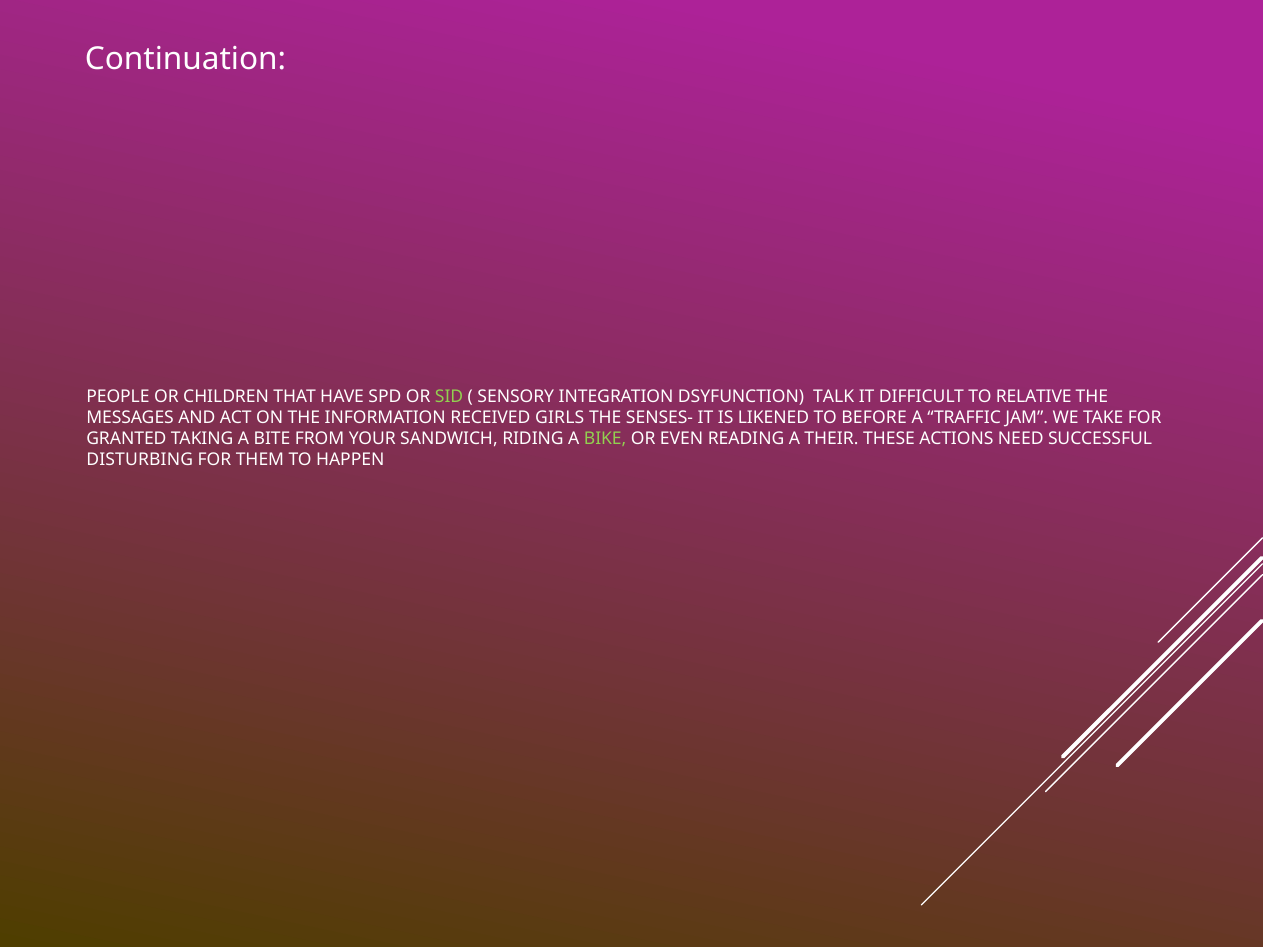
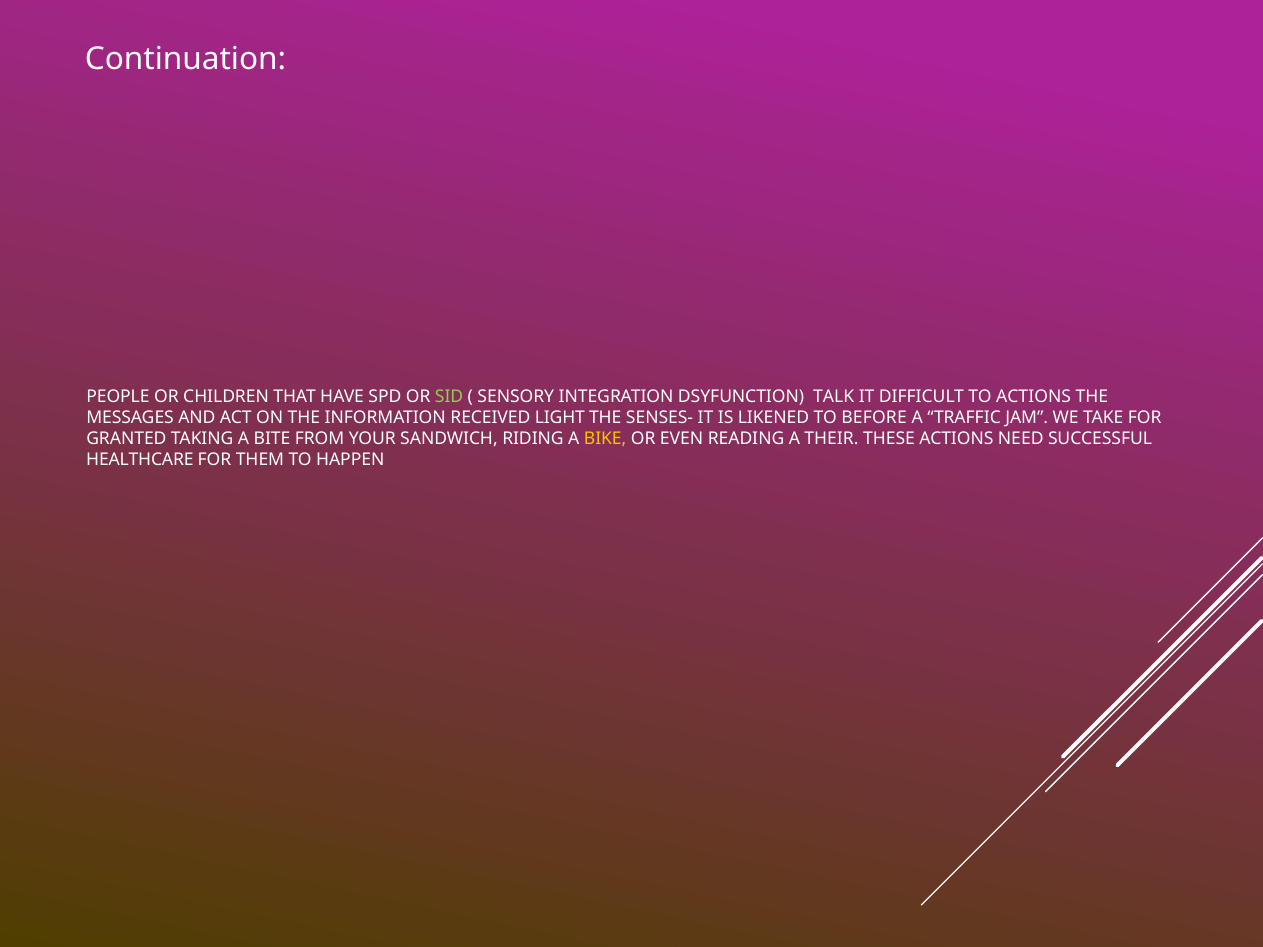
TO RELATIVE: RELATIVE -> ACTIONS (1034, 397)
GIRLS: GIRLS -> LIGHT (560, 418)
BIKE colour: light green -> yellow (605, 439)
DISTURBING: DISTURBING -> HEALTHCARE (140, 460)
